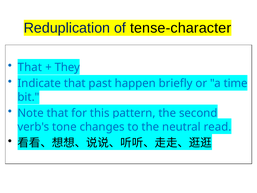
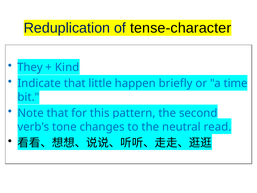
That: That -> They (30, 67)
They: They -> Kind (67, 67)
past: past -> little (100, 83)
